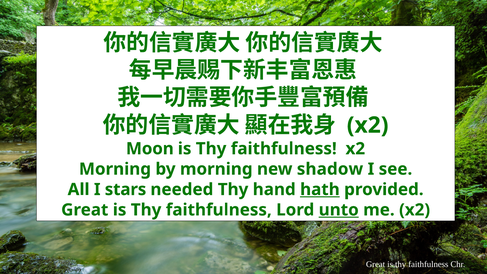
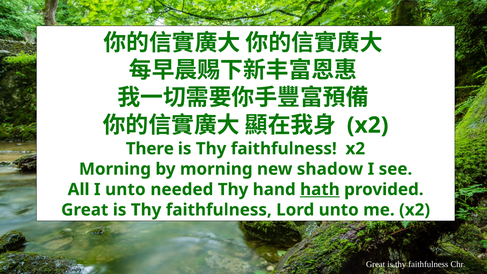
Moon: Moon -> There (150, 149)
I stars: stars -> unto (125, 189)
unto underline: present -> none (339, 210)
